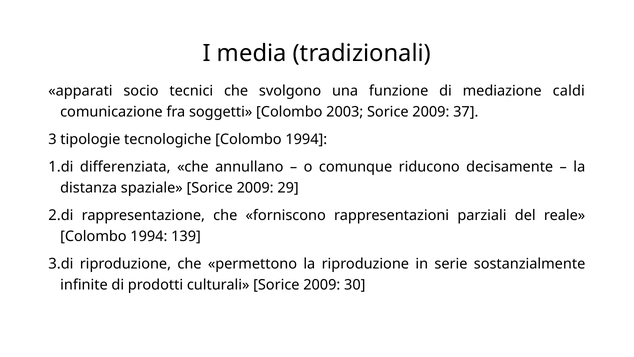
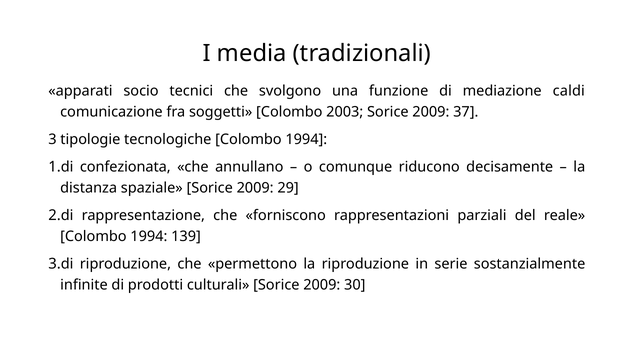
differenziata: differenziata -> confezionata (125, 167)
